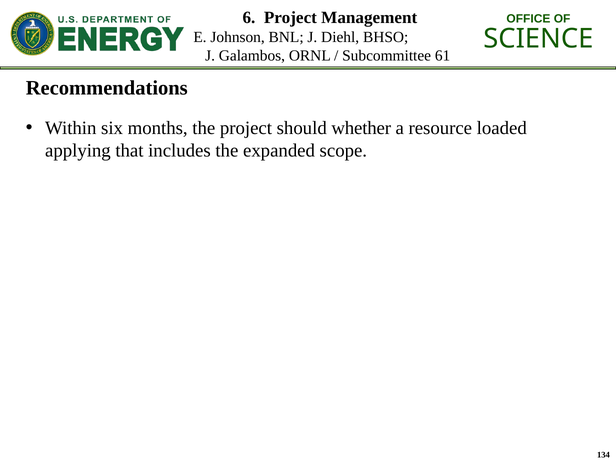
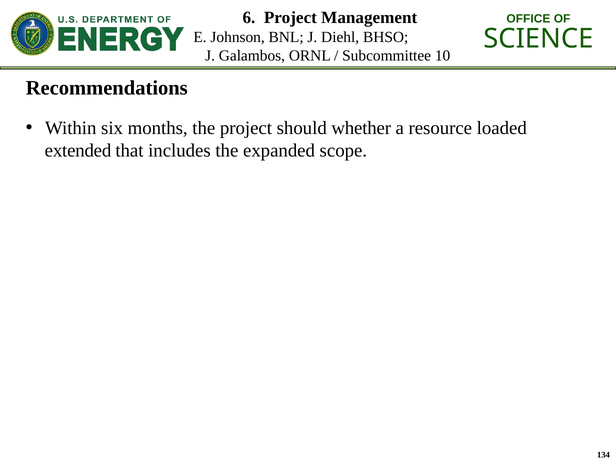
61: 61 -> 10 (443, 56)
applying: applying -> extended (78, 150)
